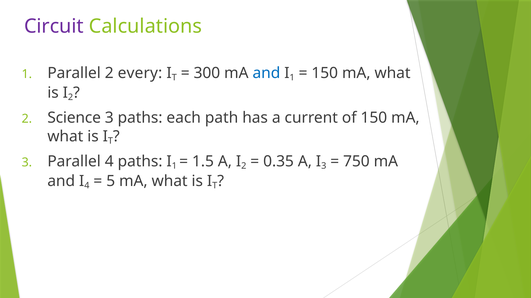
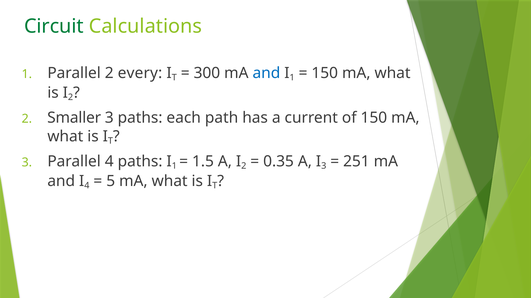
Circuit colour: purple -> green (54, 26)
Science: Science -> Smaller (74, 118)
750: 750 -> 251 (356, 162)
